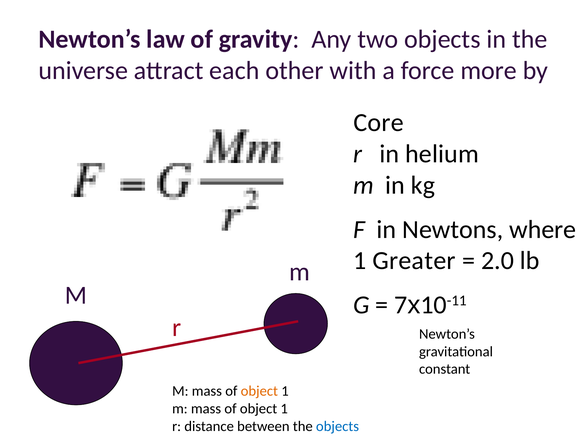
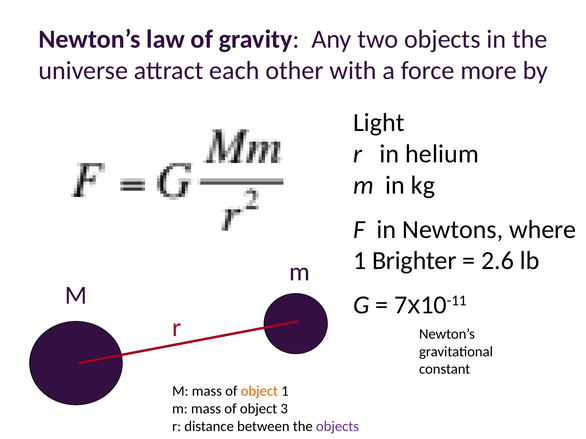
Core: Core -> Light (379, 123)
Greater: Greater -> Brighter (414, 261)
2.0: 2.0 -> 2.6 (498, 261)
1: 1 -> 3 (284, 409)
objects colour: blue -> purple (338, 427)
